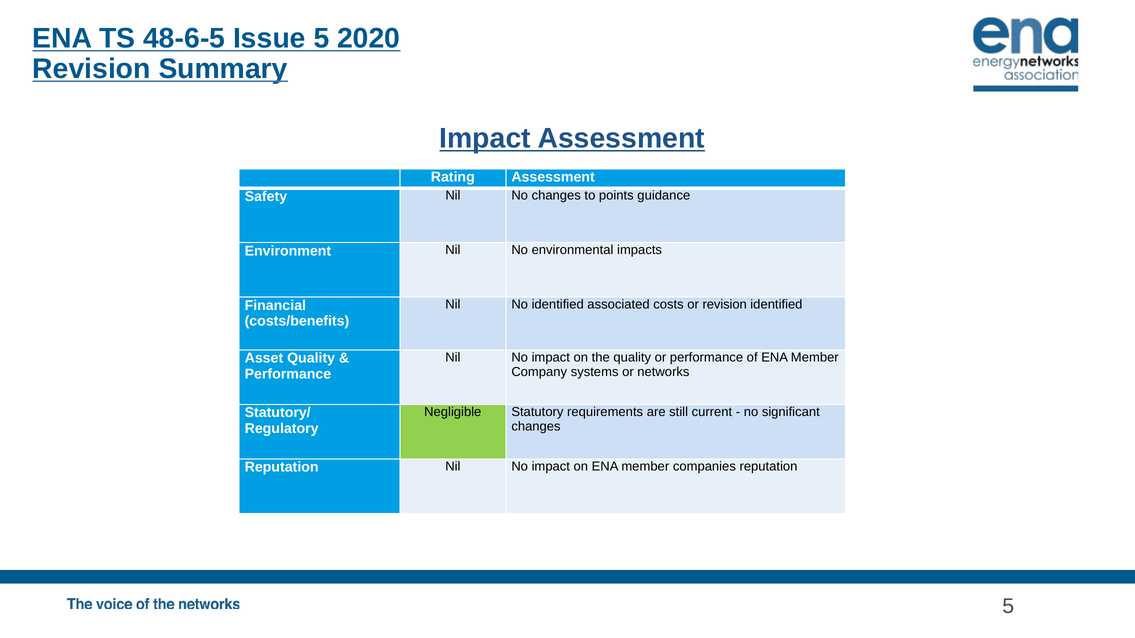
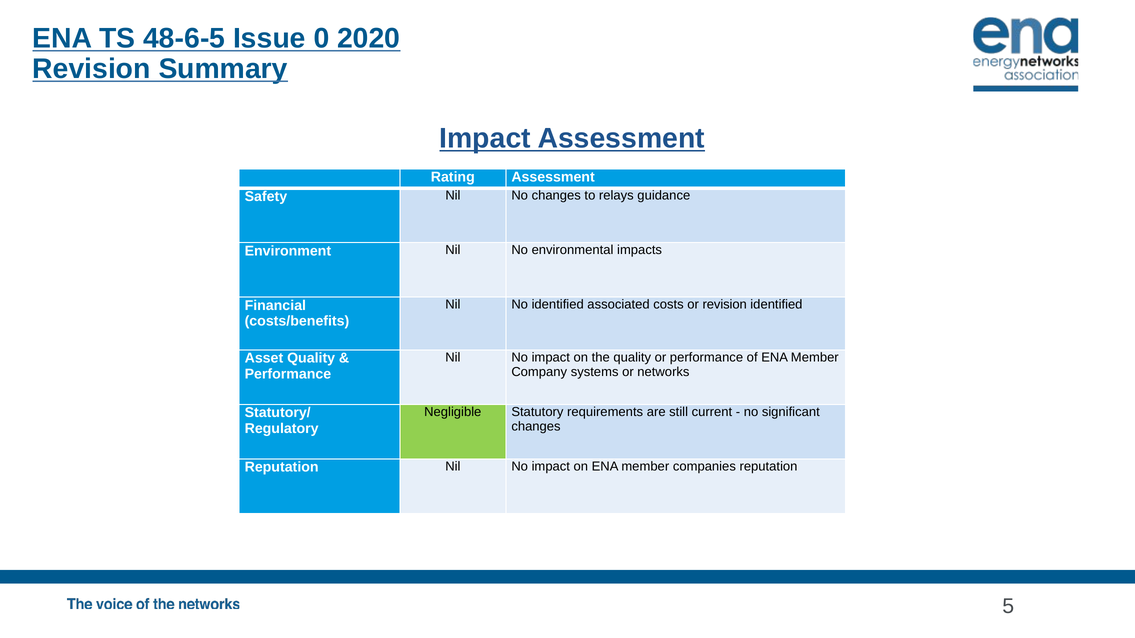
Issue 5: 5 -> 0 (321, 38)
points: points -> relays (616, 196)
